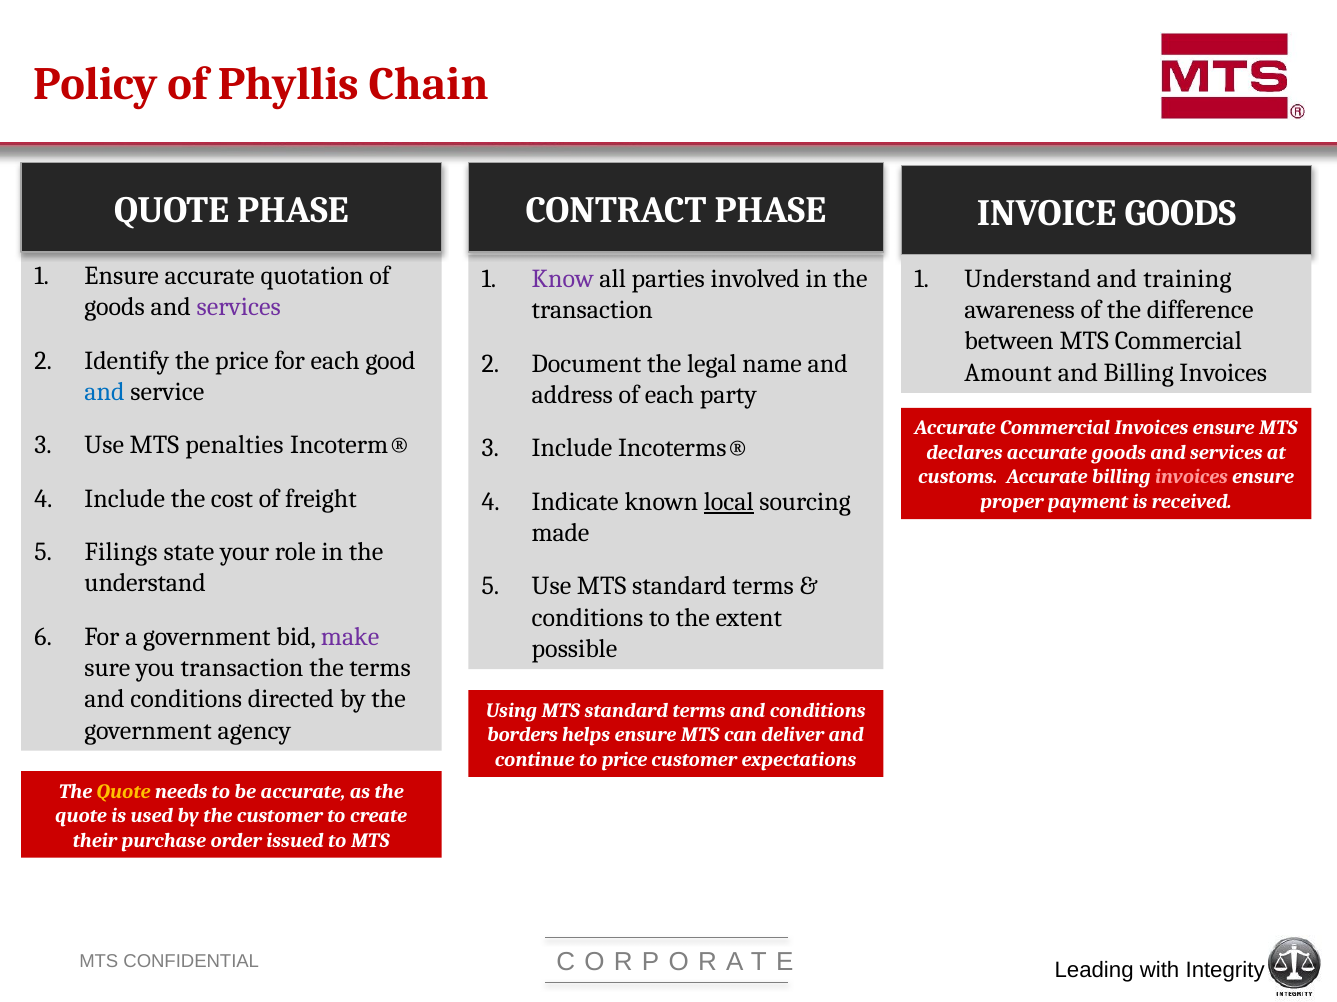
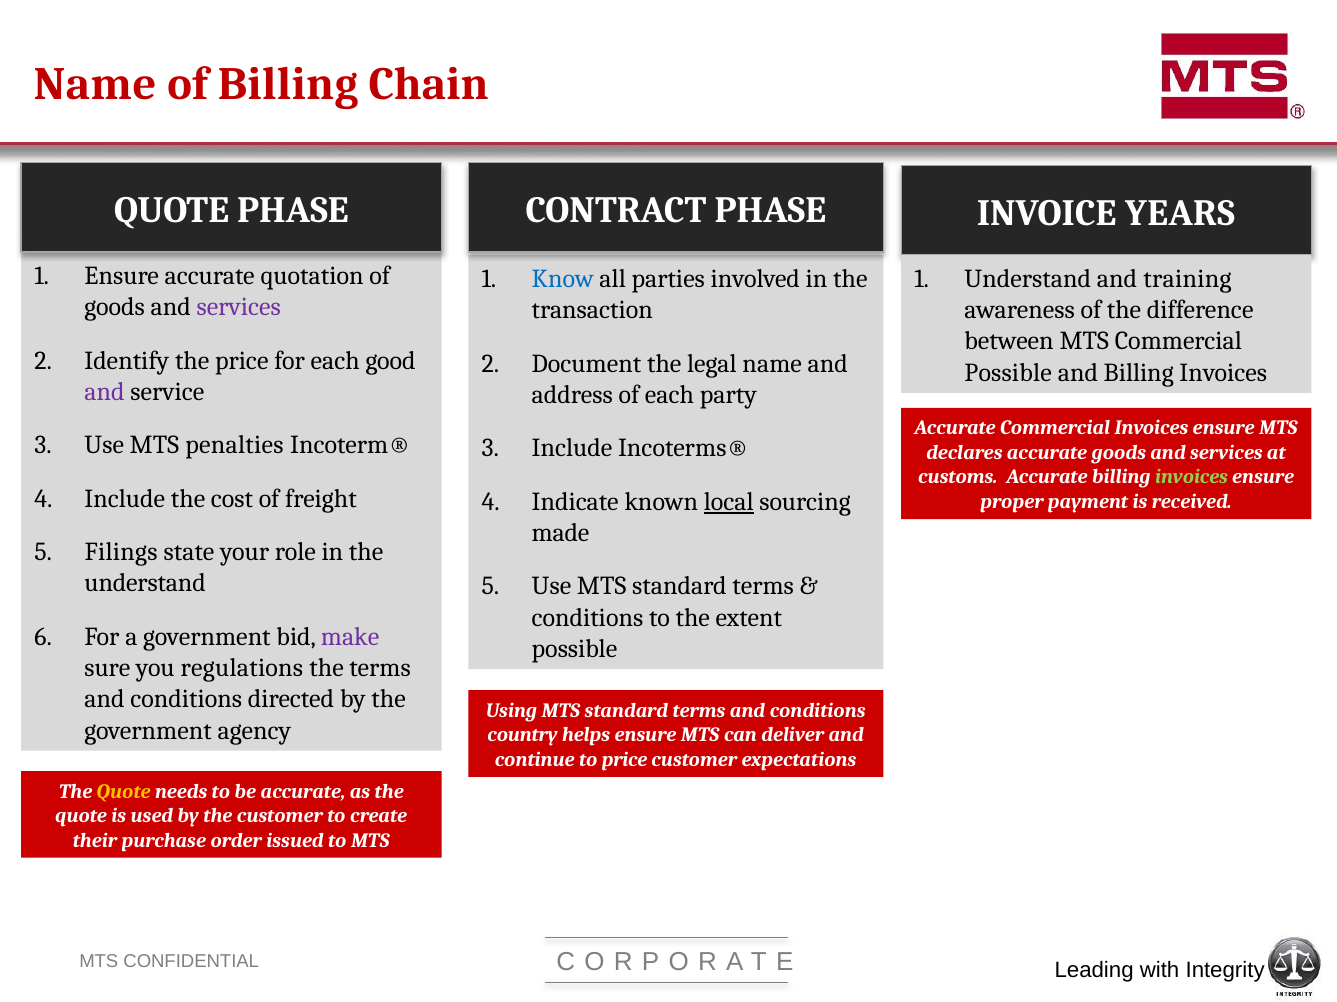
Policy: Policy -> Name (95, 84)
of Phyllis: Phyllis -> Billing (288, 84)
INVOICE GOODS: GOODS -> YEARS (1180, 213)
Know colour: purple -> blue (563, 279)
Amount: Amount -> Possible (1008, 373)
and colour: blue -> purple (105, 392)
invoices colour: pink -> light green (1192, 478)
you transaction: transaction -> regulations (242, 669)
borders: borders -> country (523, 735)
